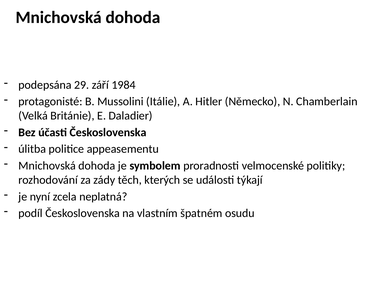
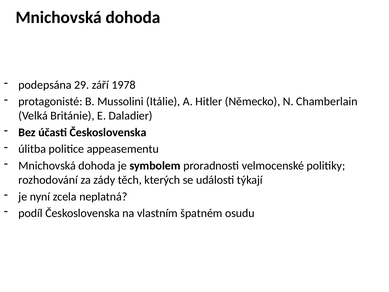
1984: 1984 -> 1978 (124, 85)
